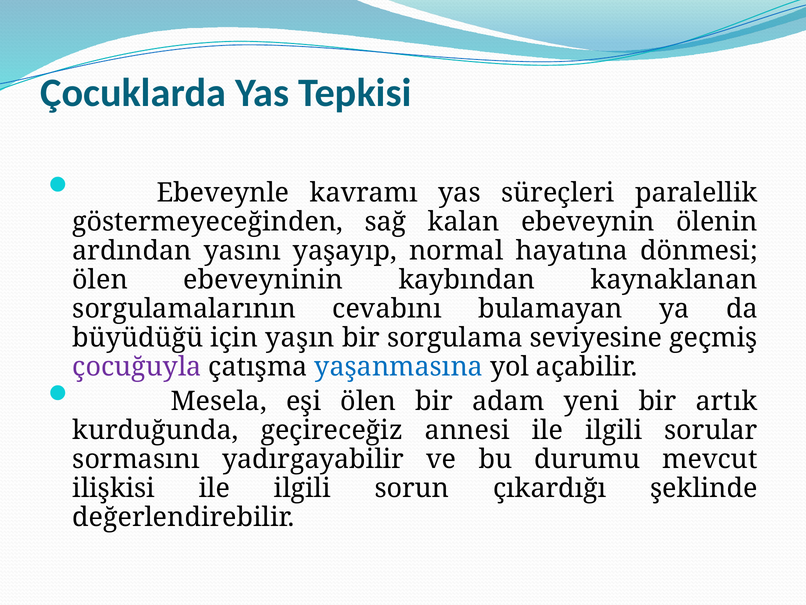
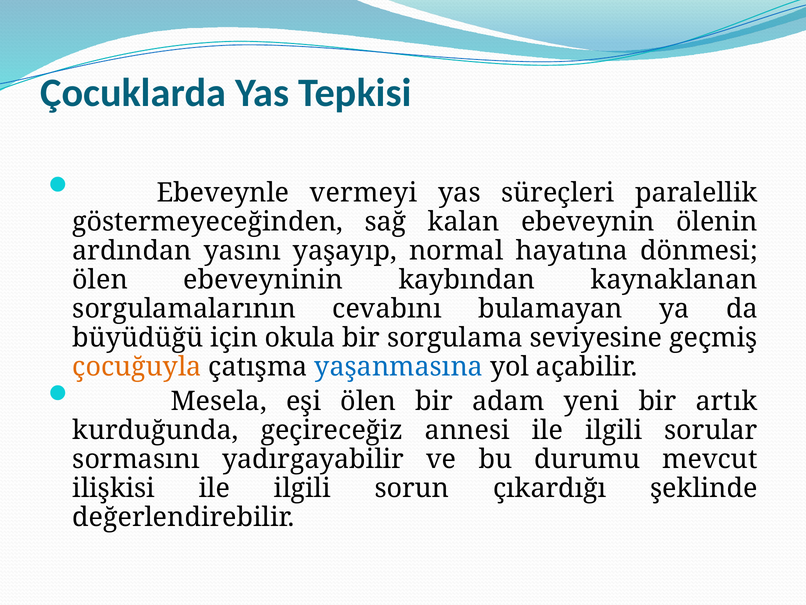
kavramı: kavramı -> vermeyi (364, 193)
yaşın: yaşın -> okula (300, 338)
çocuğuyla colour: purple -> orange (137, 367)
